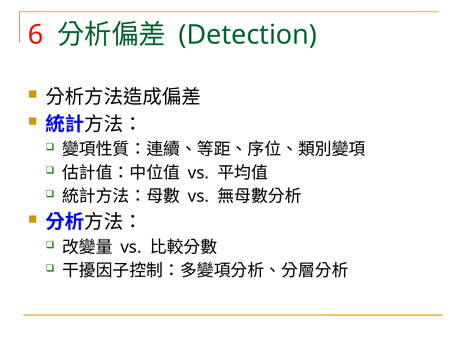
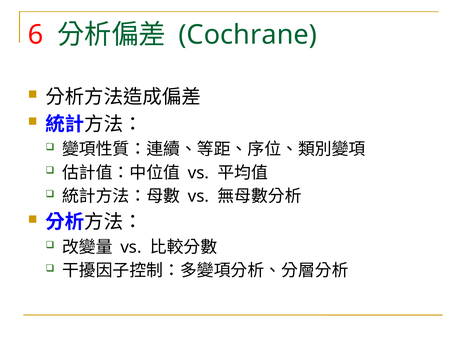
Detection: Detection -> Cochrane (248, 35)
